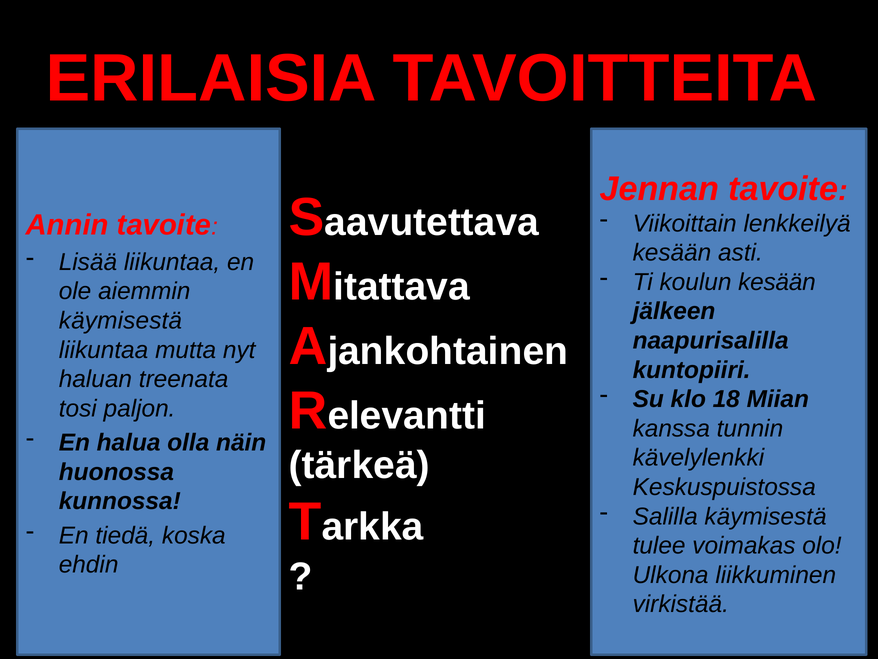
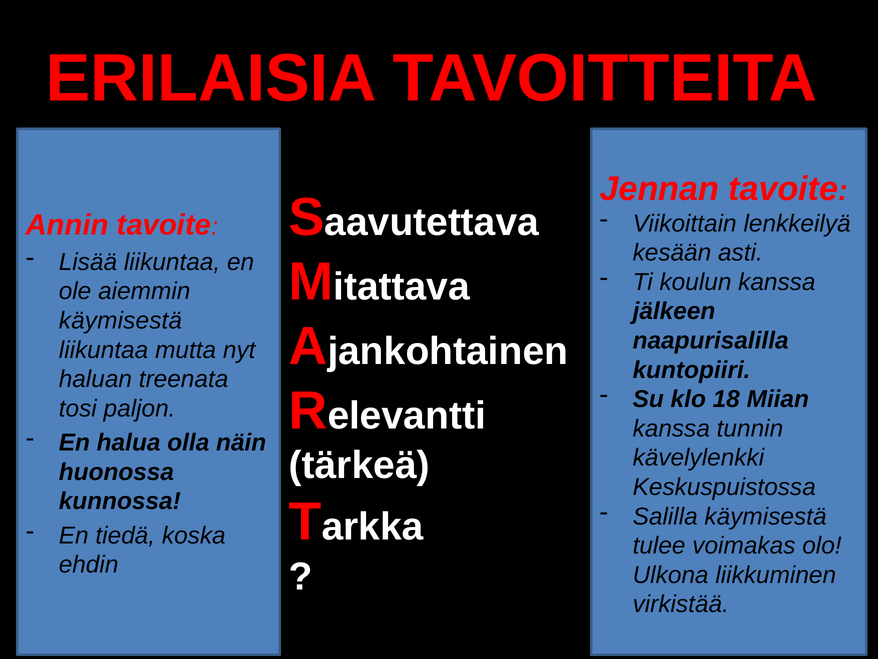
koulun kesään: kesään -> kanssa (777, 282)
